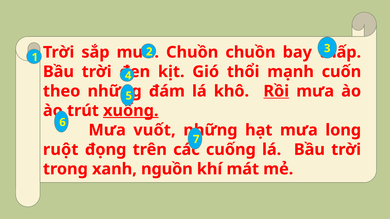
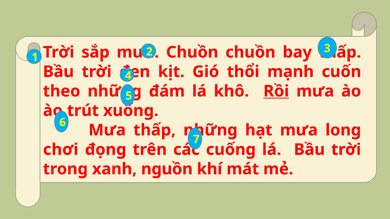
xuống underline: present -> none (131, 111)
Mưa vuốt: vuốt -> thấp (155, 130)
ruột: ruột -> chơi (61, 150)
